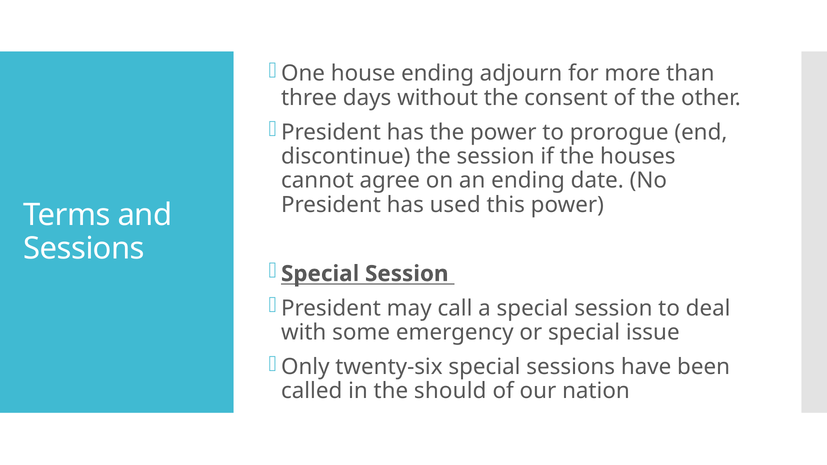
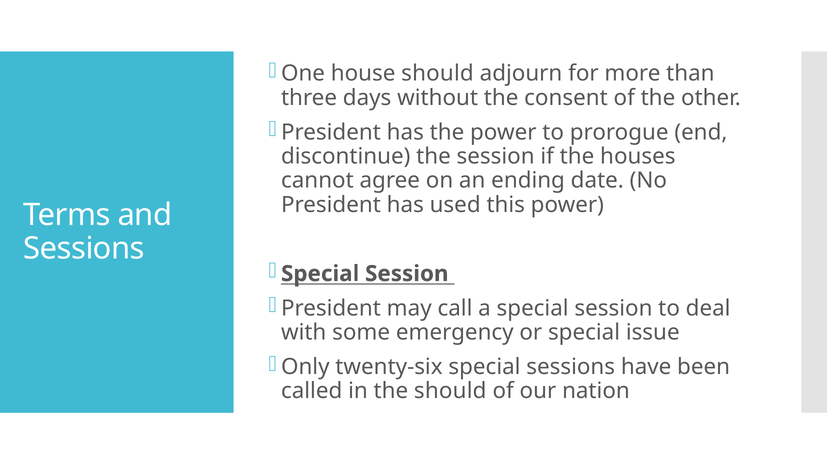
house ending: ending -> should (437, 74)
